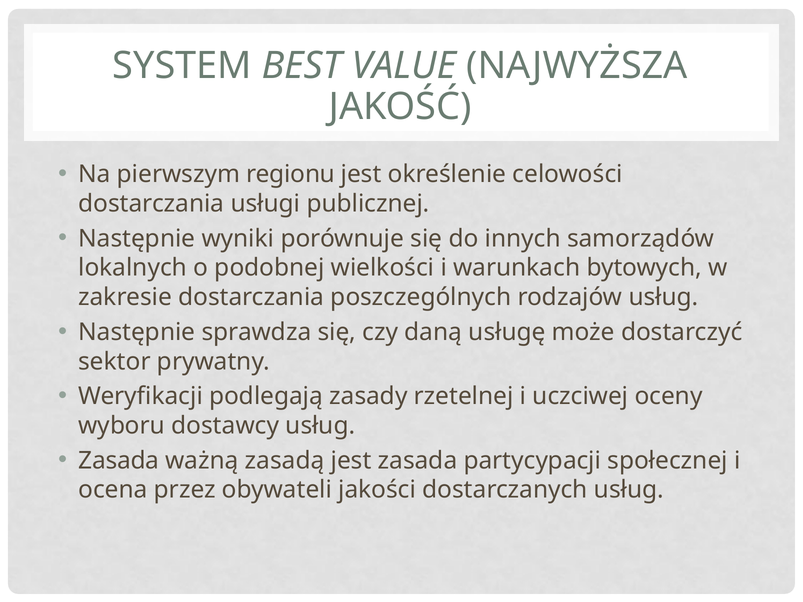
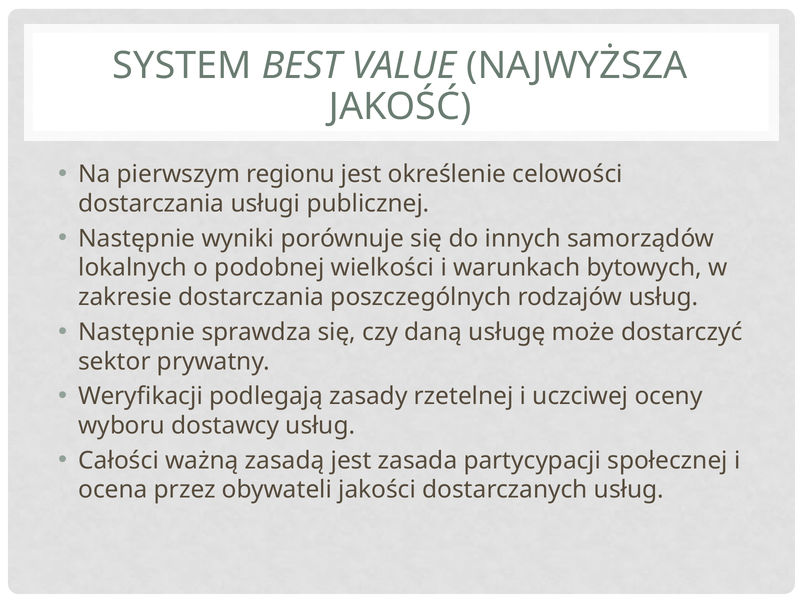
Zasada: Zasada -> Całości (119, 461)
